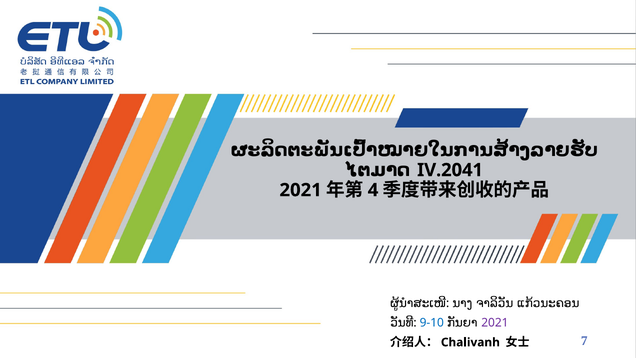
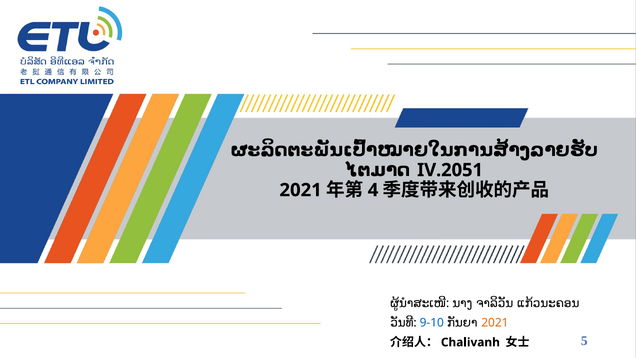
IV.2041: IV.2041 -> IV.2051 (450, 170)
2021 colour: purple -> orange (495, 323)
7: 7 -> 5 (584, 340)
